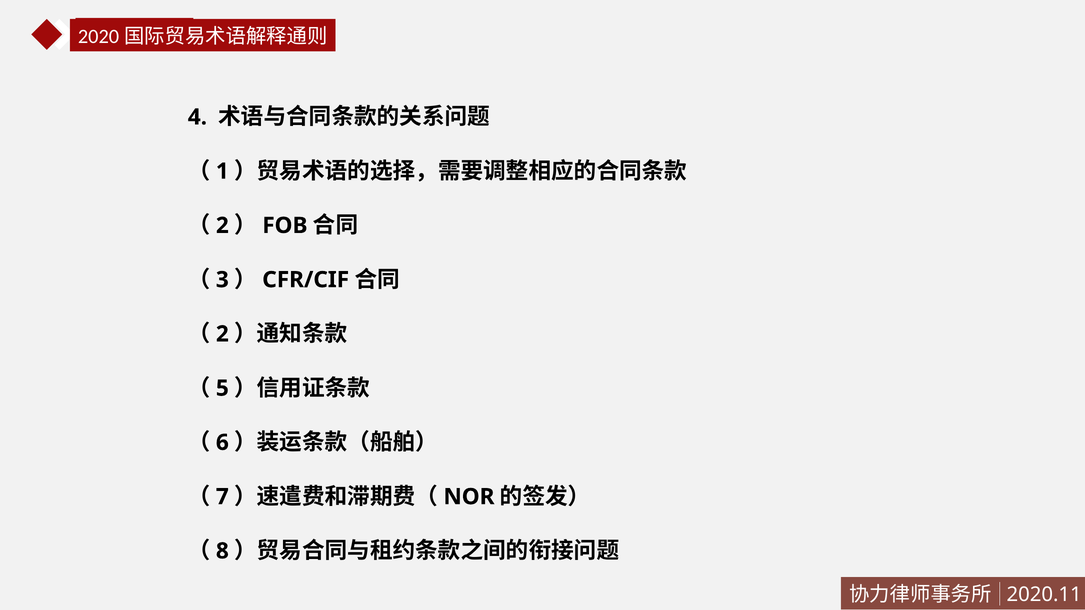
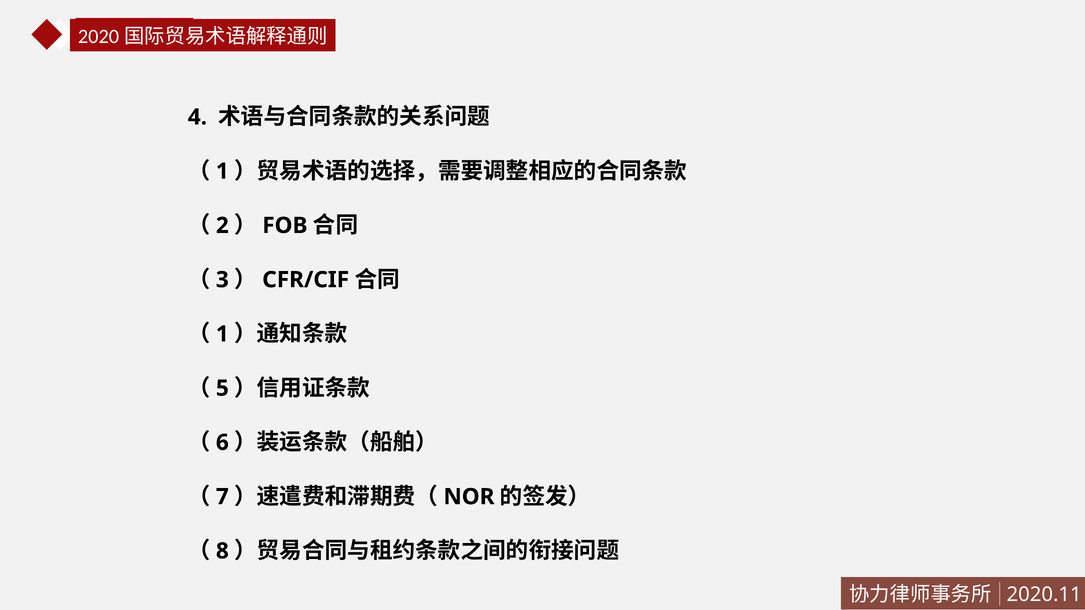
2: 2 -> 1 (222, 334)
